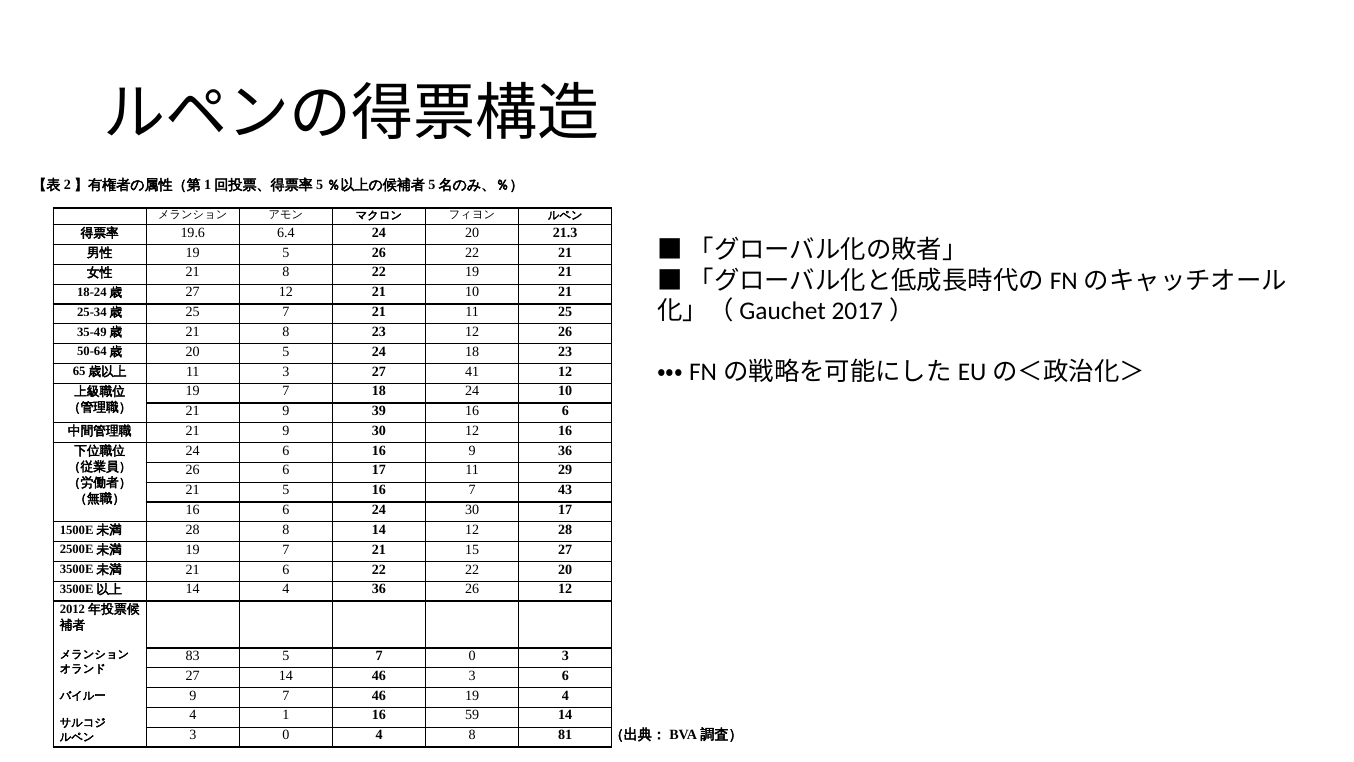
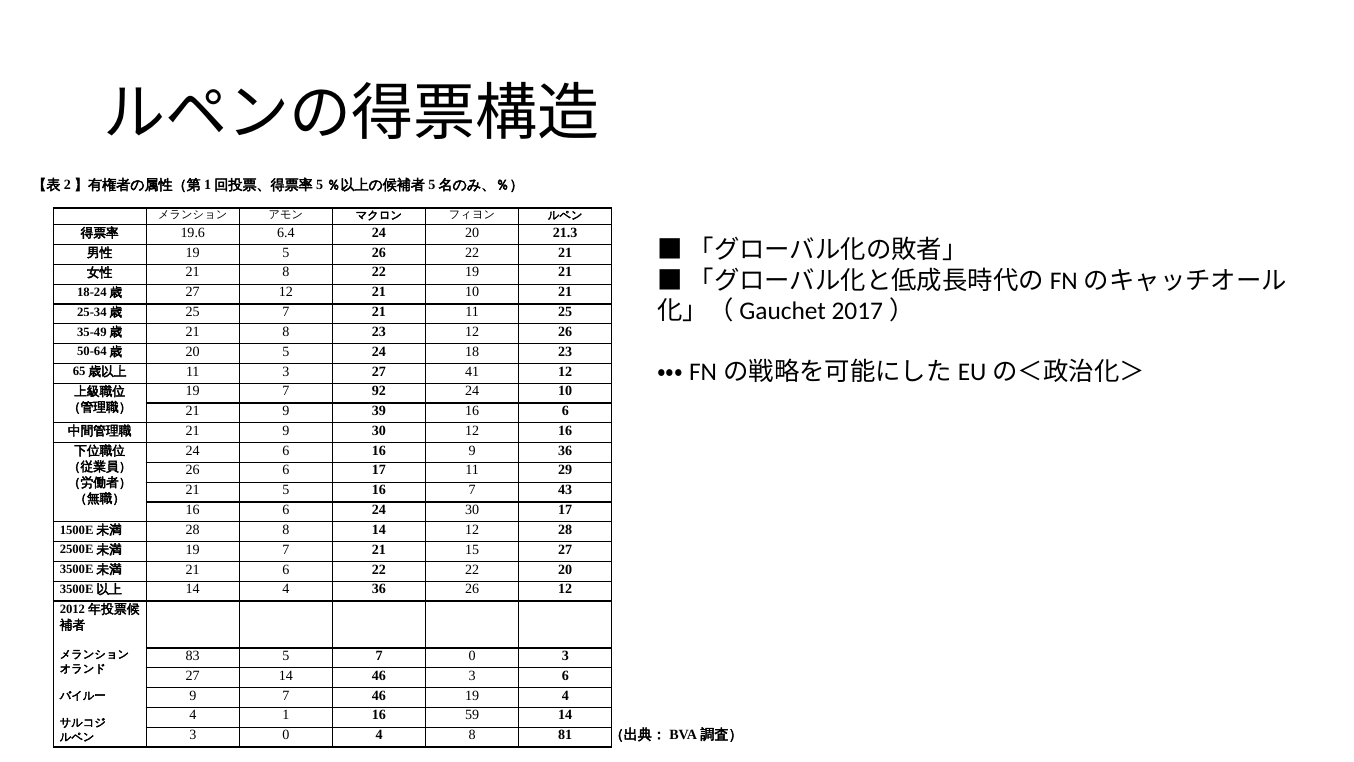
7 18: 18 -> 92 (379, 391)
